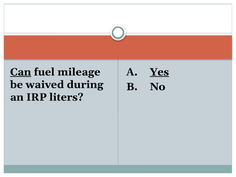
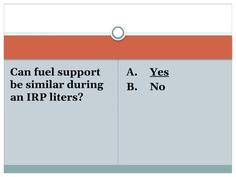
Can underline: present -> none (21, 72)
mileage: mileage -> support (79, 72)
waived: waived -> similar (45, 85)
